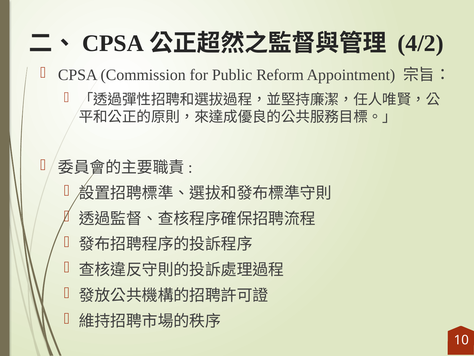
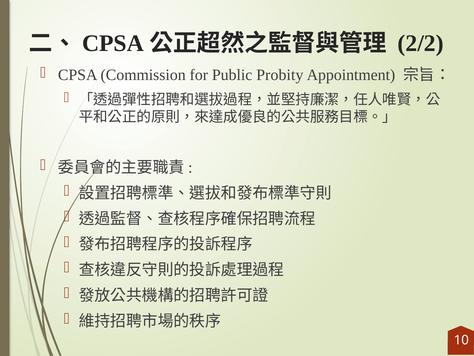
4/2: 4/2 -> 2/2 (421, 43)
Reform: Reform -> Probity (280, 75)
